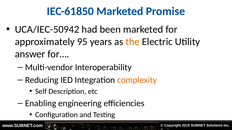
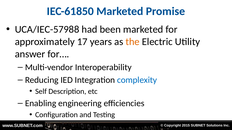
UCA/IEC-50942: UCA/IEC-50942 -> UCA/IEC-57988 (47, 29)
95: 95 -> 17 (82, 42)
complexity colour: orange -> blue (137, 80)
